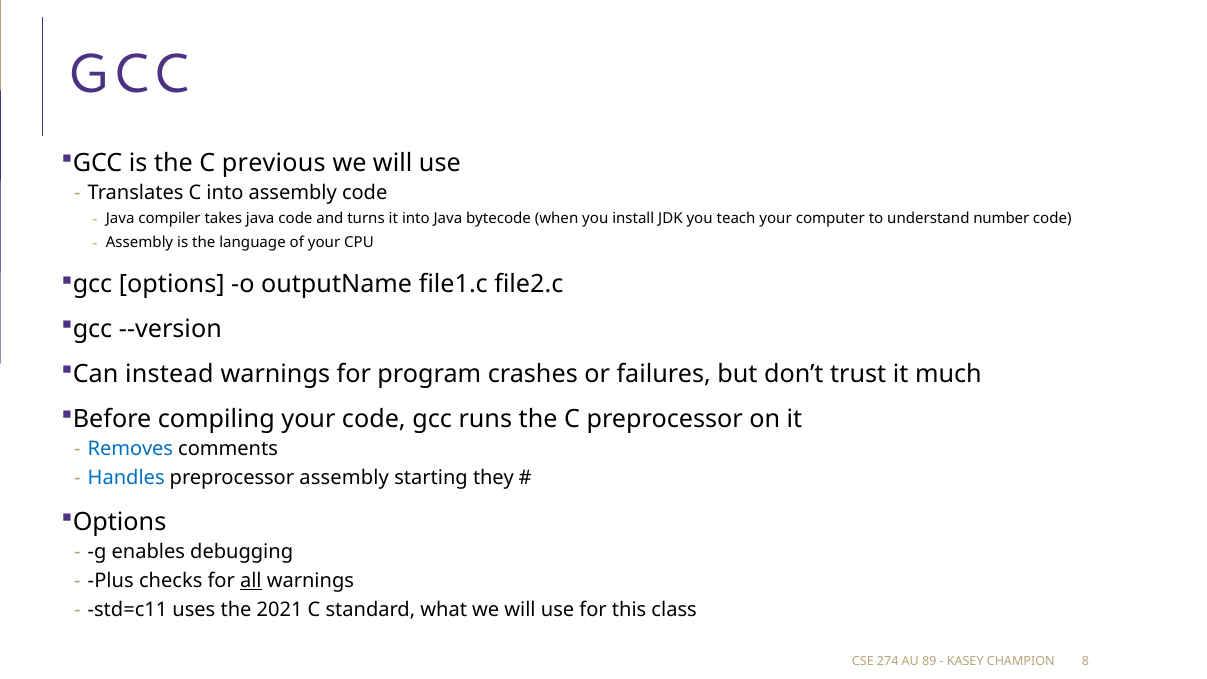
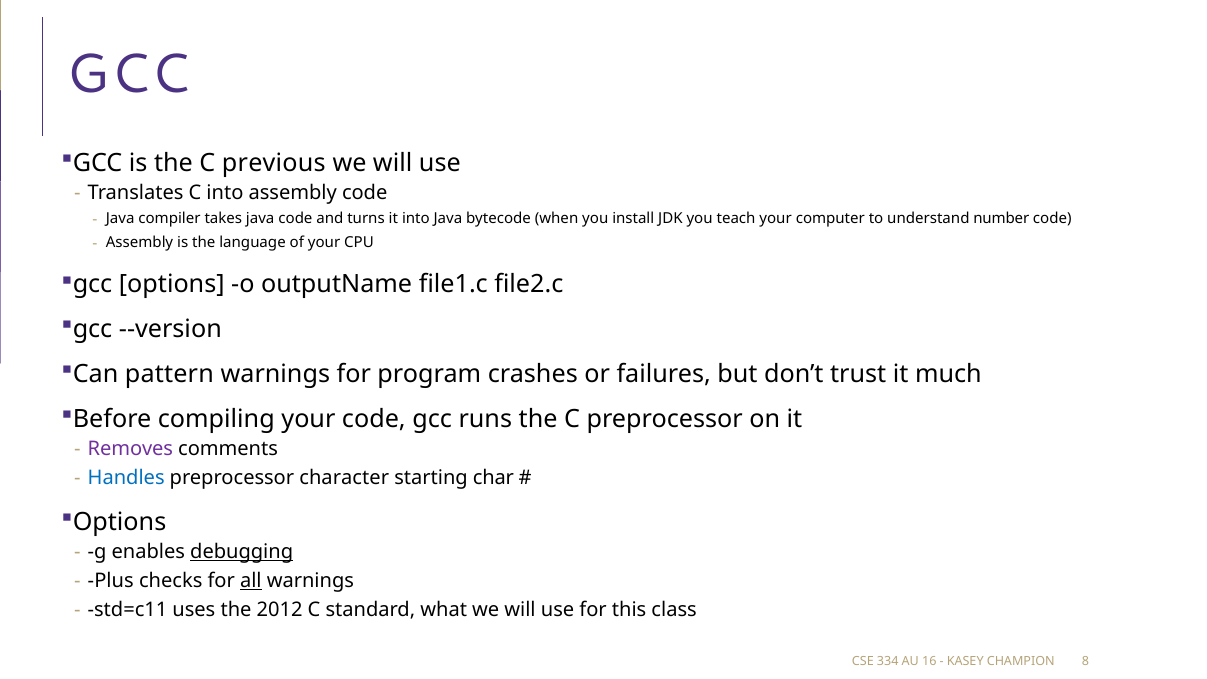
instead: instead -> pattern (169, 374)
Removes colour: blue -> purple (130, 448)
preprocessor assembly: assembly -> character (344, 478)
they: they -> char (493, 478)
debugging underline: none -> present (242, 552)
2021: 2021 -> 2012 (280, 610)
274: 274 -> 334 (888, 661)
89: 89 -> 16 (929, 661)
